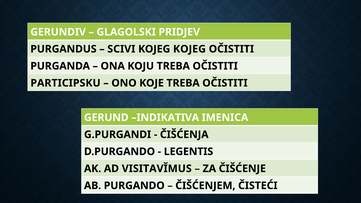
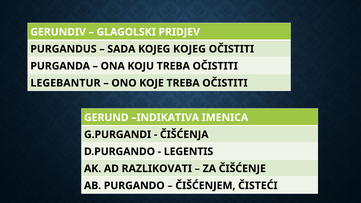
SCIVI: SCIVI -> SADA (121, 49)
PARTICIPSKU: PARTICIPSKU -> LEGEBANTUR (65, 83)
VISITAVĬMUS: VISITAVĬMUS -> RAZLIKOVATI (157, 169)
